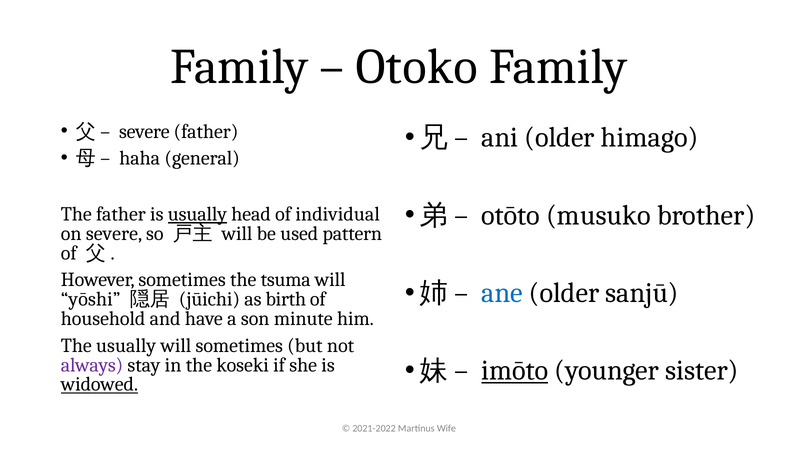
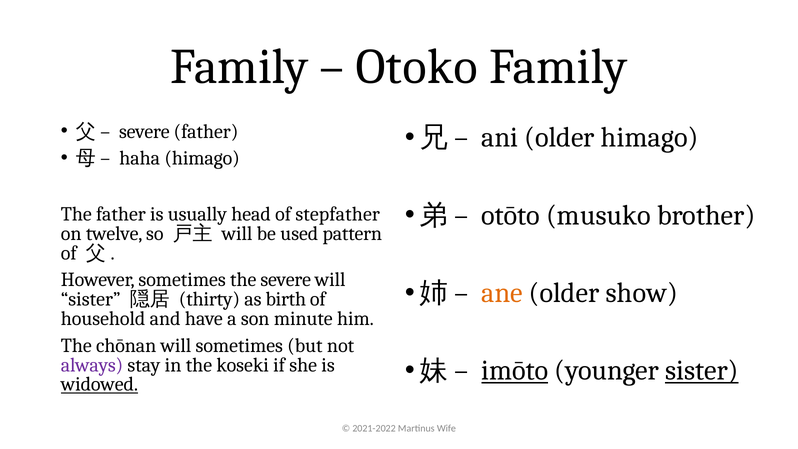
haha general: general -> himago (202, 158)
usually underline: present -> none (197, 214)
individual: individual -> stepfather (338, 214)
on severe: severe -> twelve (114, 234)
the tsuma: tsuma -> severe (286, 280)
ane colour: blue -> orange (502, 293)
sanjū: sanjū -> show (642, 293)
yōshi: yōshi -> sister (91, 299)
jūichi: jūichi -> thirty (209, 299)
The usually: usually -> chōnan (126, 345)
sister underline: none -> present (702, 371)
